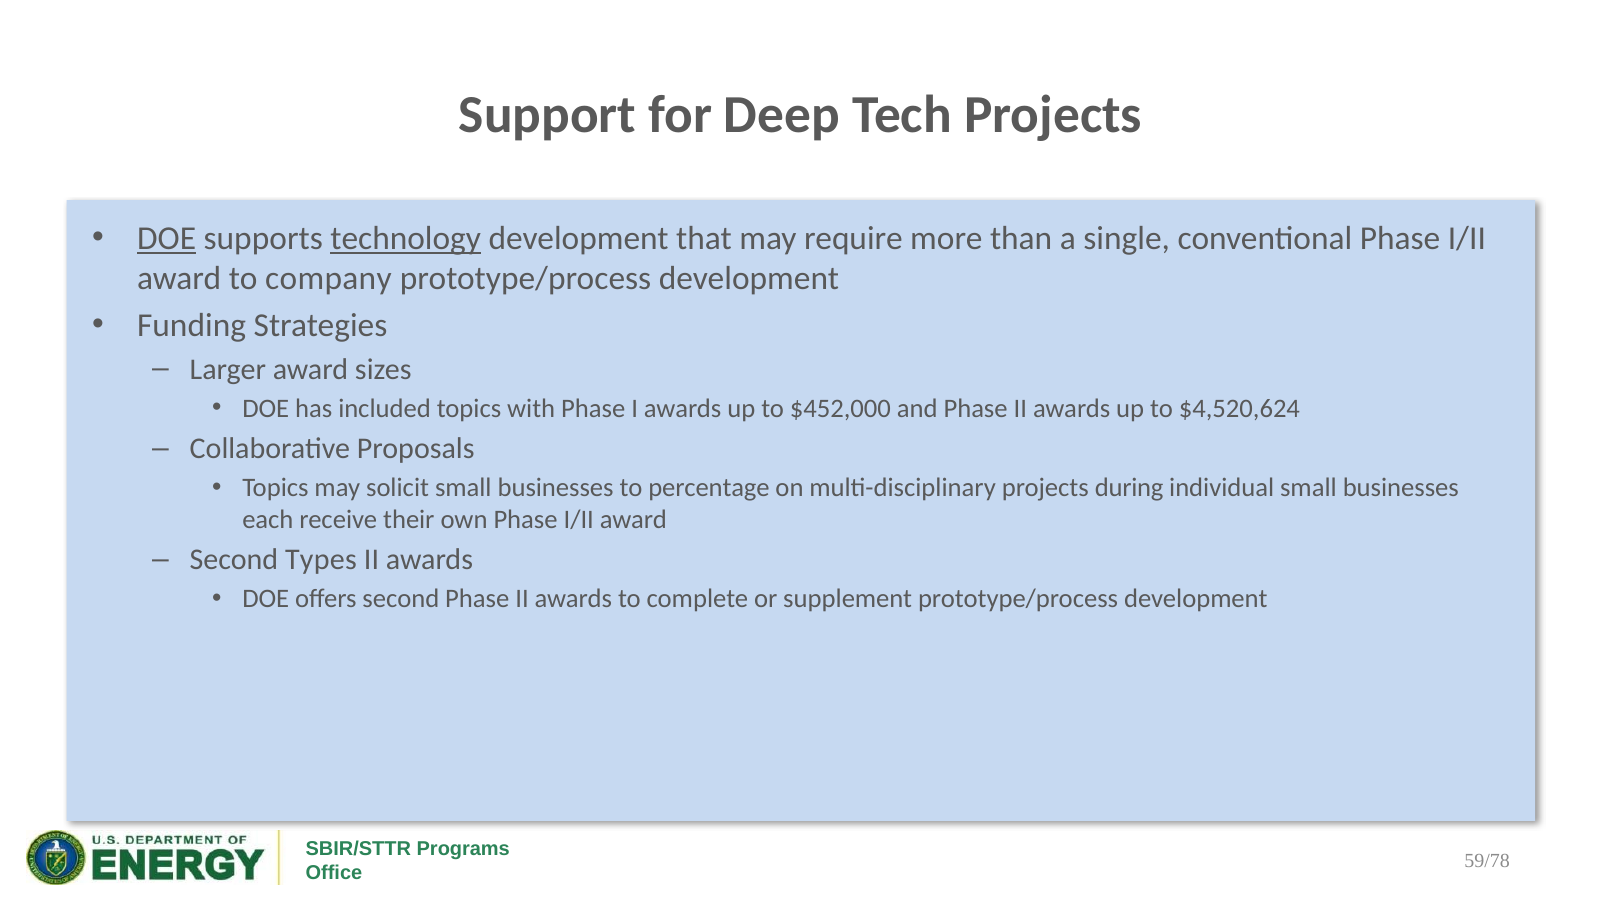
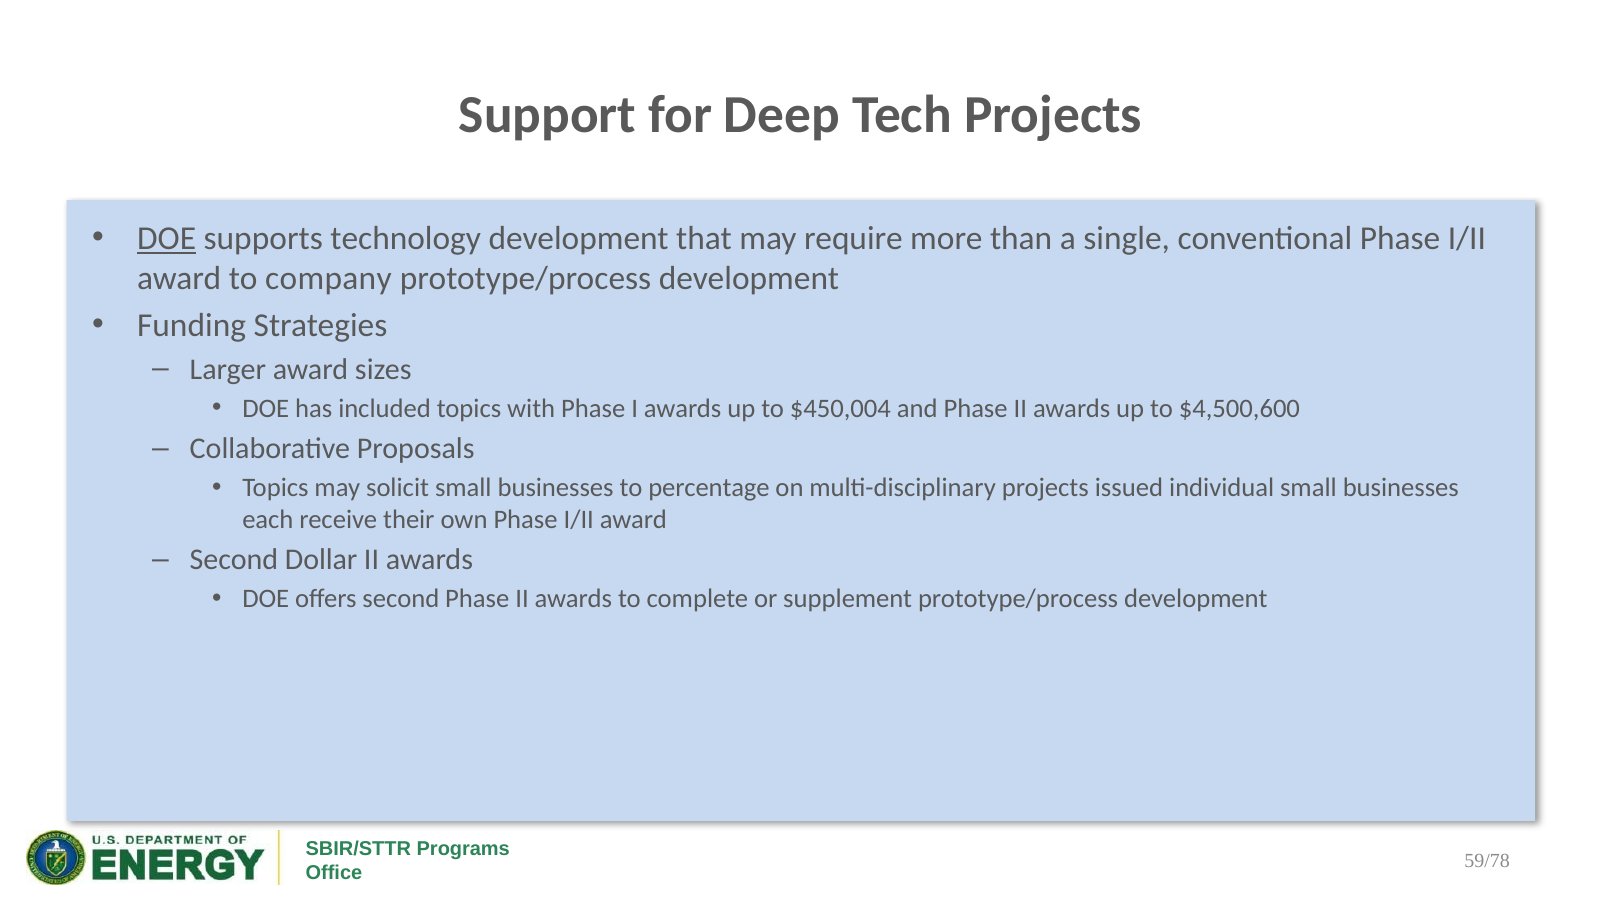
technology underline: present -> none (406, 239)
$452,000: $452,000 -> $450,004 (840, 408)
$4,520,624: $4,520,624 -> $4,500,600 (1239, 408)
during: during -> issued (1129, 488)
Types: Types -> Dollar (321, 560)
